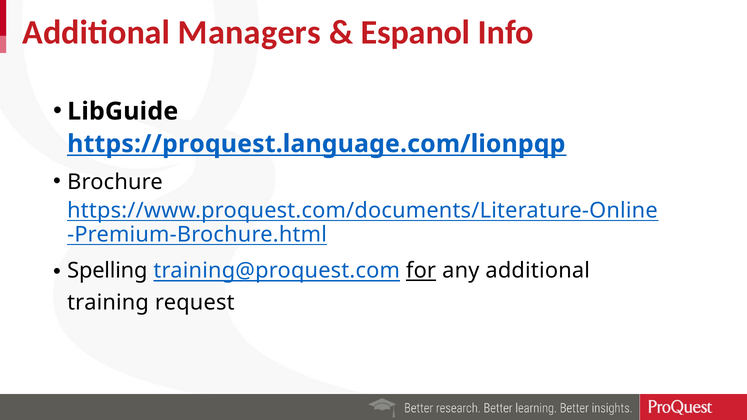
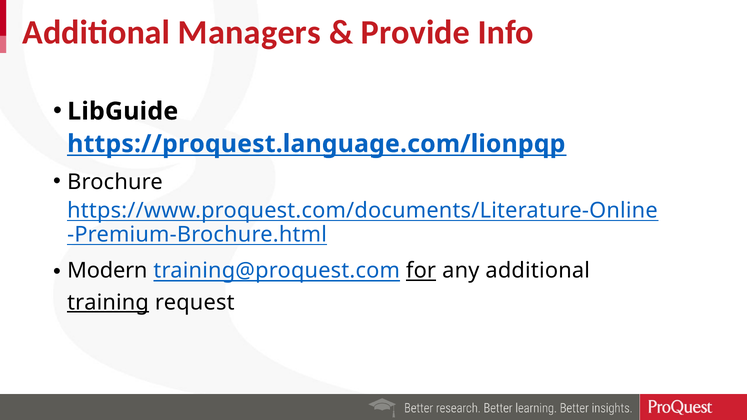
Espanol: Espanol -> Provide (415, 32)
Spelling: Spelling -> Modern (107, 271)
training underline: none -> present (108, 303)
